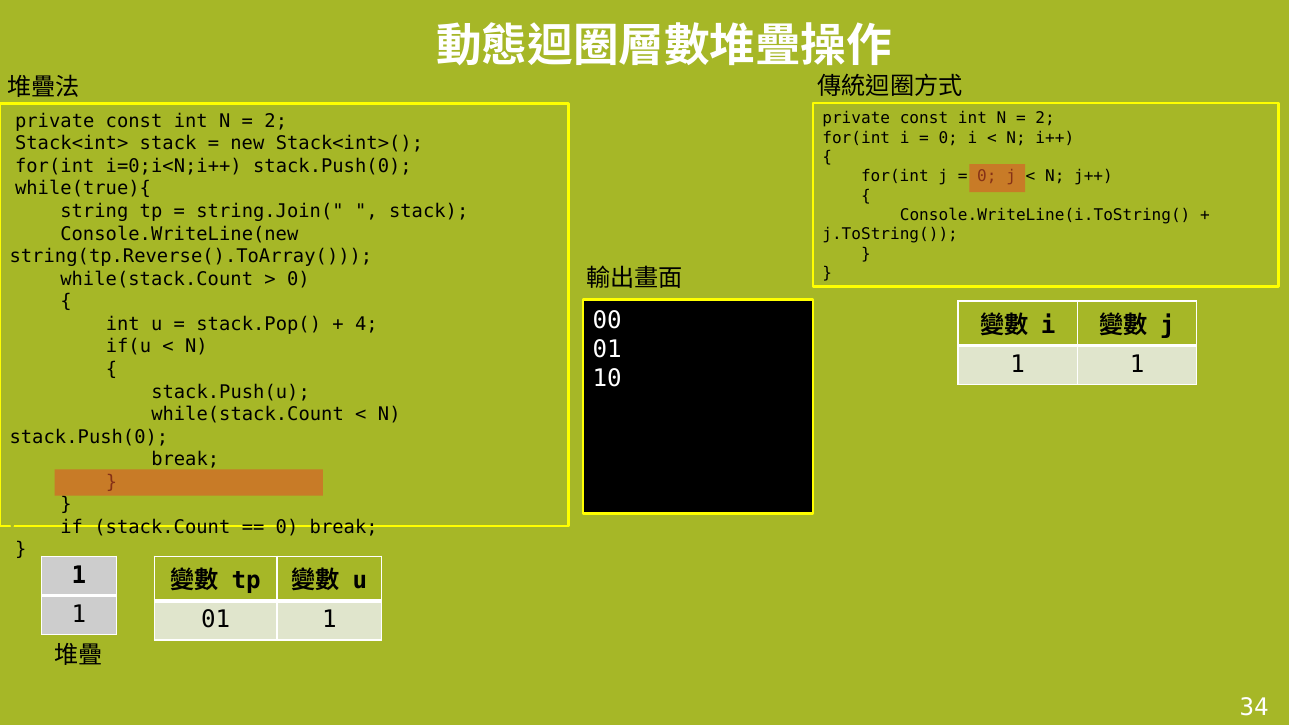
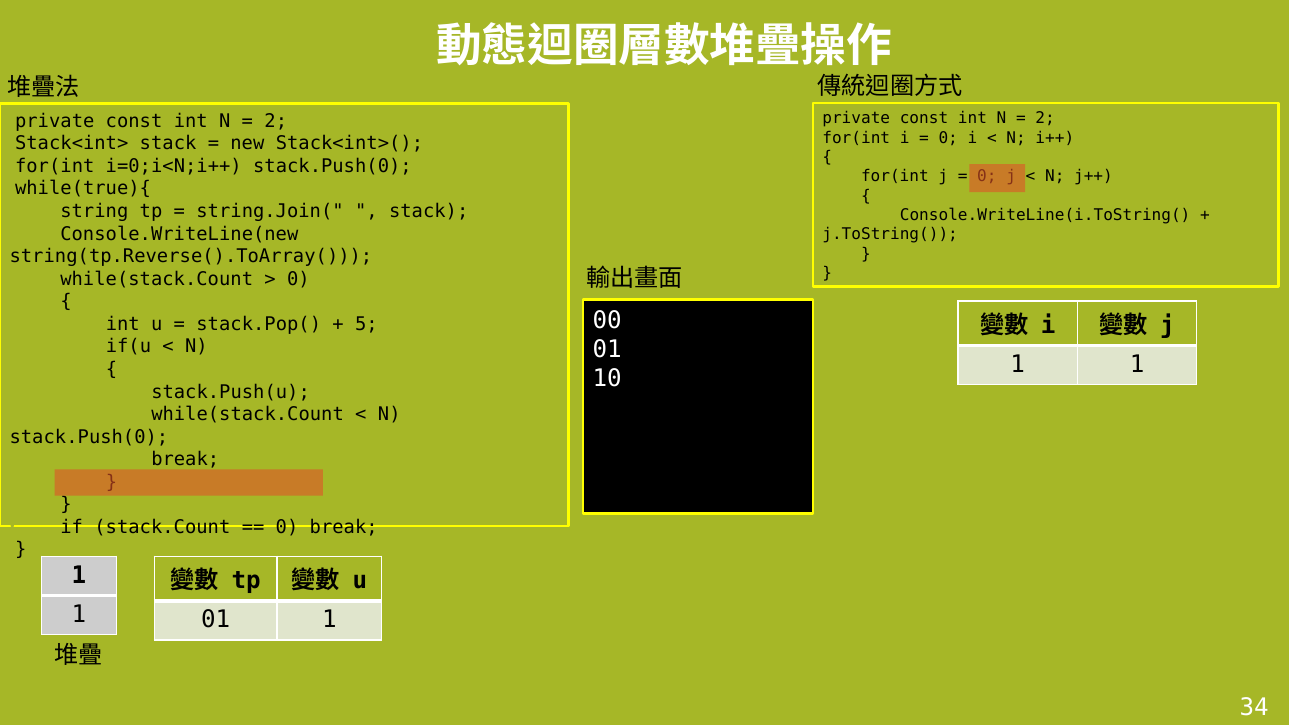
4: 4 -> 5 (366, 324)
